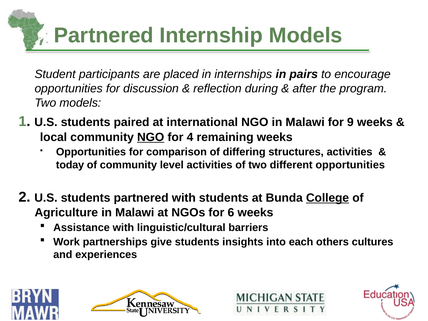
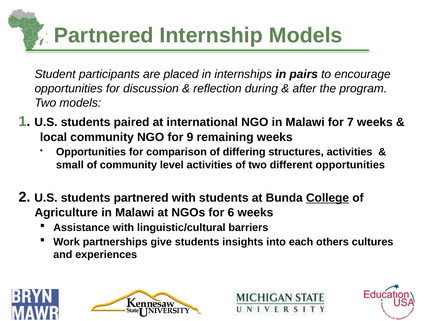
9: 9 -> 7 (350, 122)
NGO underline: present -> none (151, 137)
4: 4 -> 9 (190, 137)
today: today -> small (70, 165)
